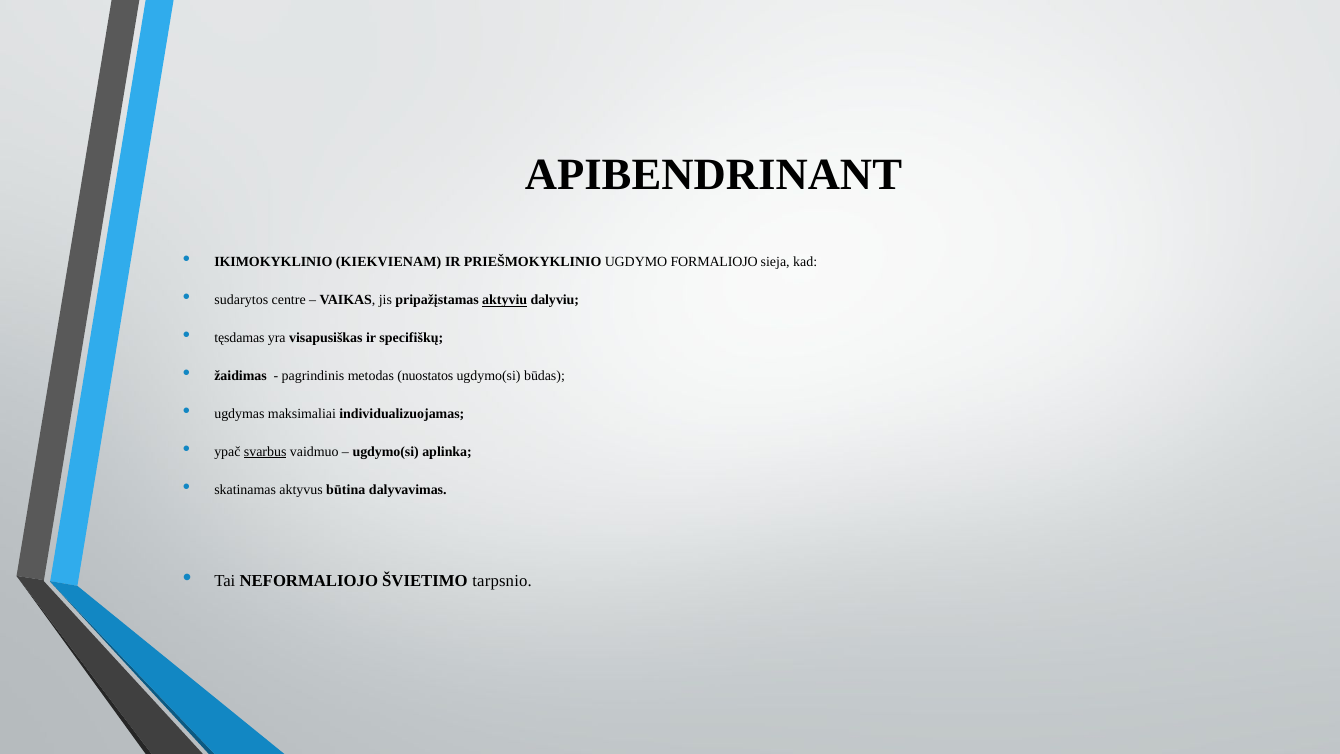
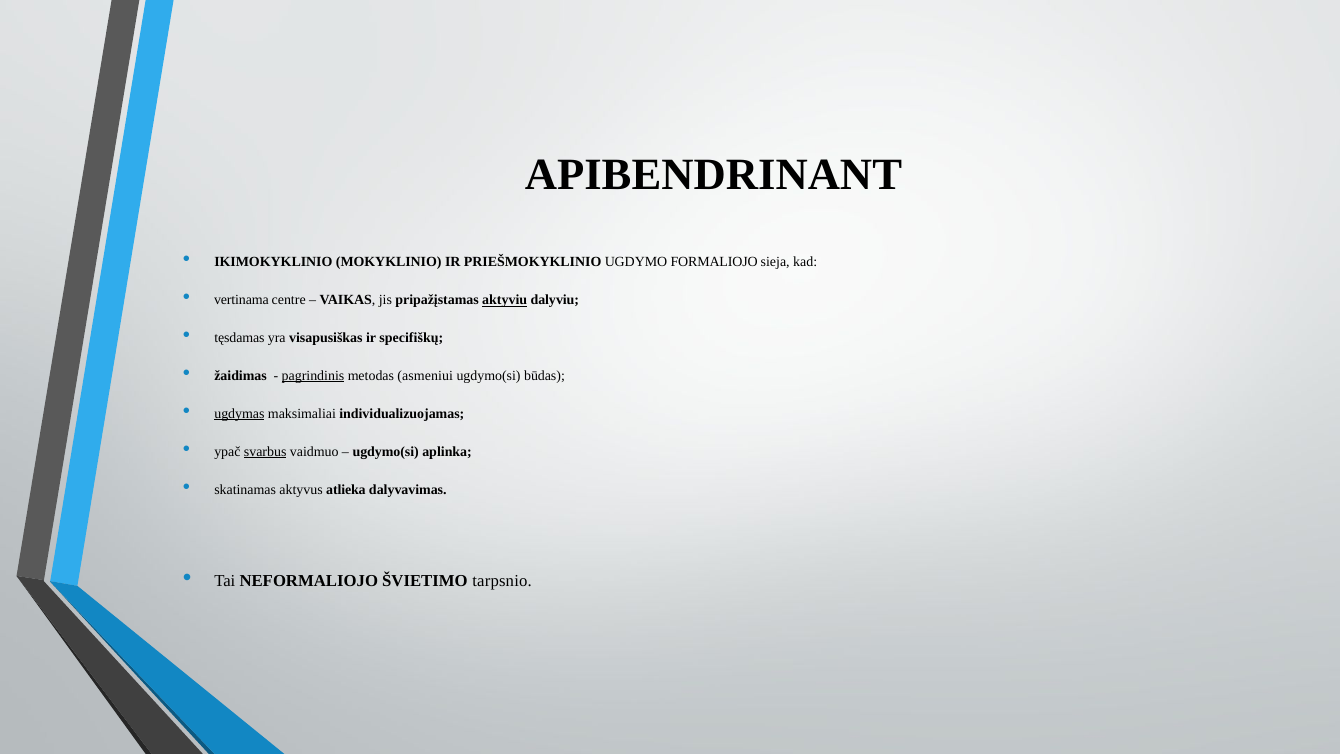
KIEKVIENAM: KIEKVIENAM -> MOKYKLINIO (389, 262)
sudarytos: sudarytos -> vertinama (241, 300)
pagrindinis underline: none -> present (313, 376)
nuostatos: nuostatos -> asmeniui (425, 376)
ugdymas underline: none -> present (239, 414)
būtina: būtina -> atlieka (346, 490)
